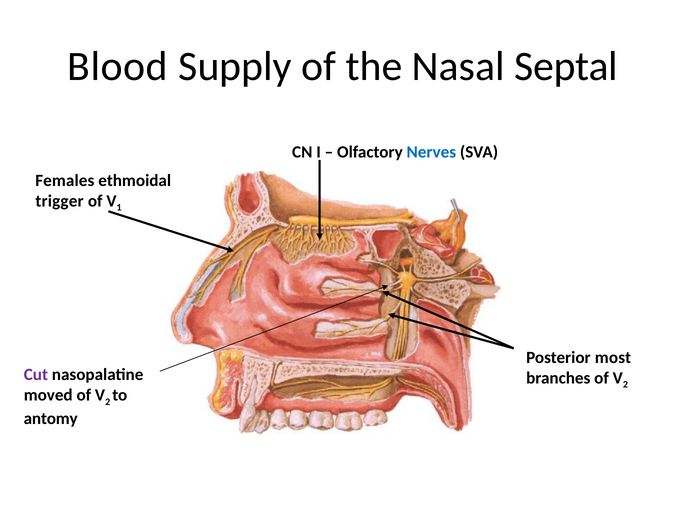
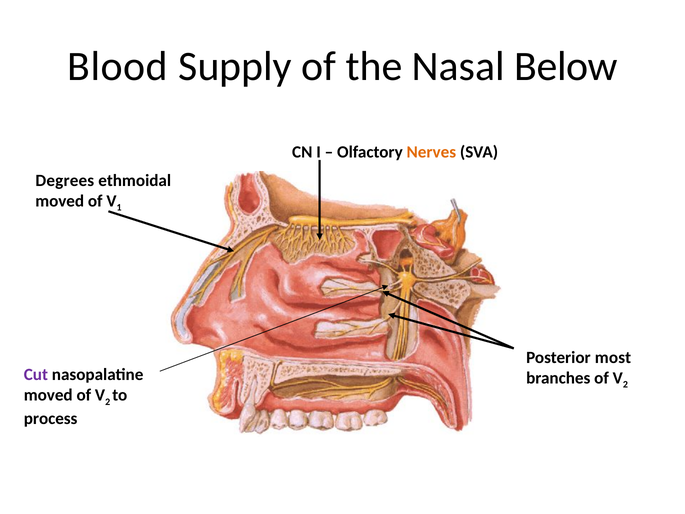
Septal: Septal -> Below (566, 66)
Nerves colour: blue -> orange (431, 152)
Females: Females -> Degrees (65, 180)
trigger: trigger -> moved (60, 201)
antomy: antomy -> process (51, 418)
